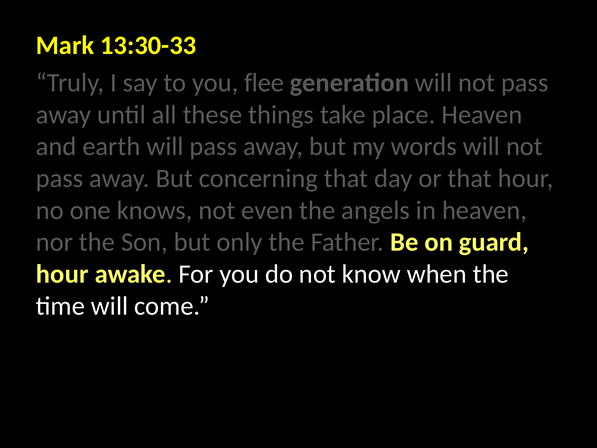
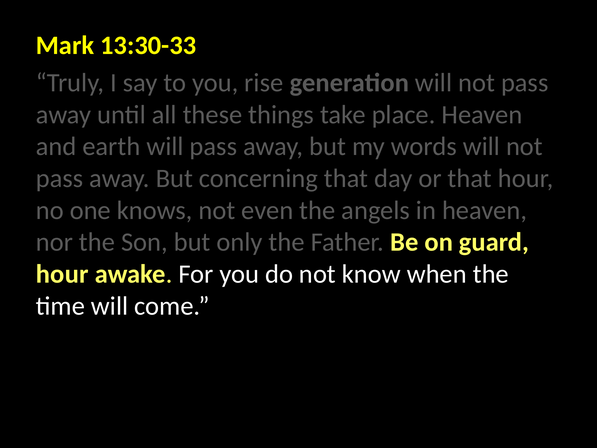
flee: flee -> rise (264, 83)
